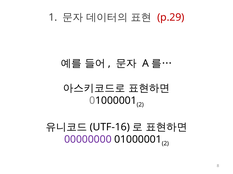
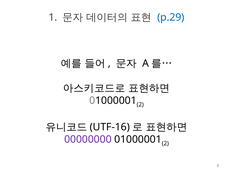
p.29 colour: red -> blue (171, 17)
